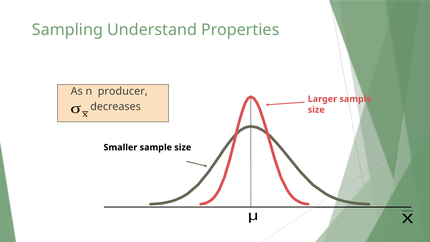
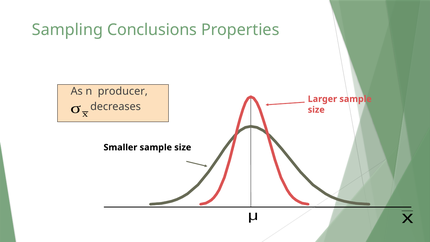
Understand: Understand -> Conclusions (152, 30)
